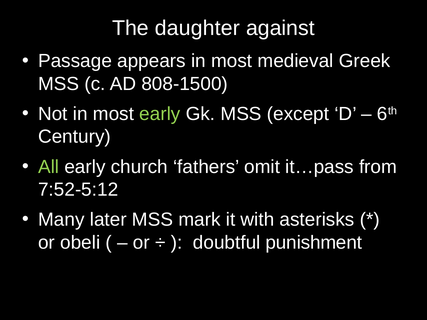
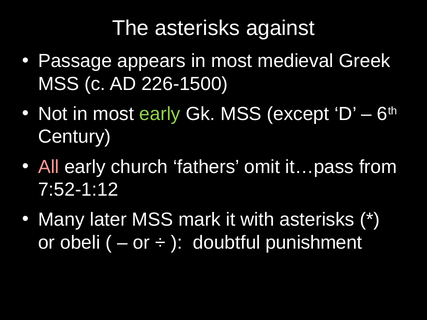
The daughter: daughter -> asterisks (197, 28)
808-1500: 808-1500 -> 226-1500 (185, 84)
All colour: light green -> pink (49, 167)
7:52-5:12: 7:52-5:12 -> 7:52-1:12 (78, 190)
